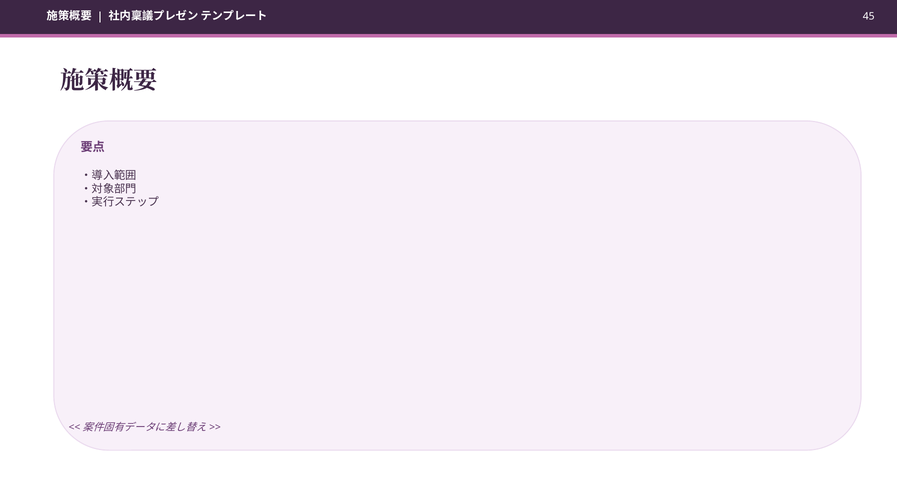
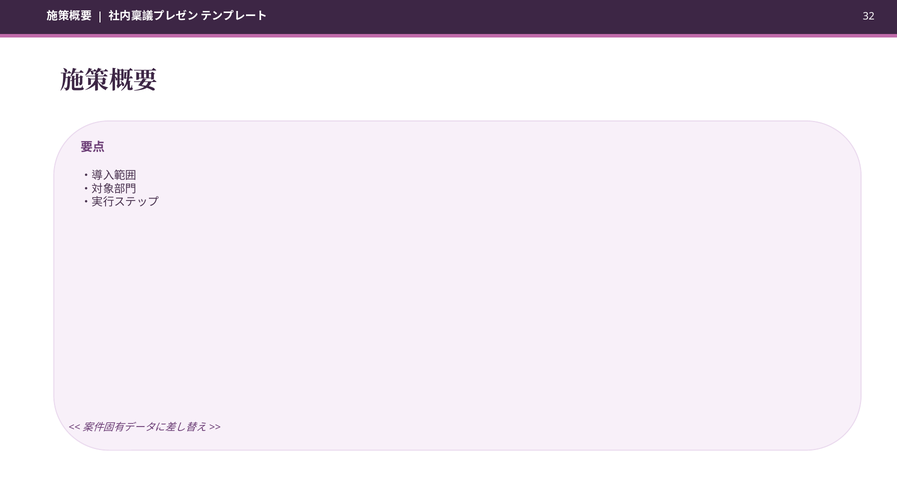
45: 45 -> 32 (869, 16)
